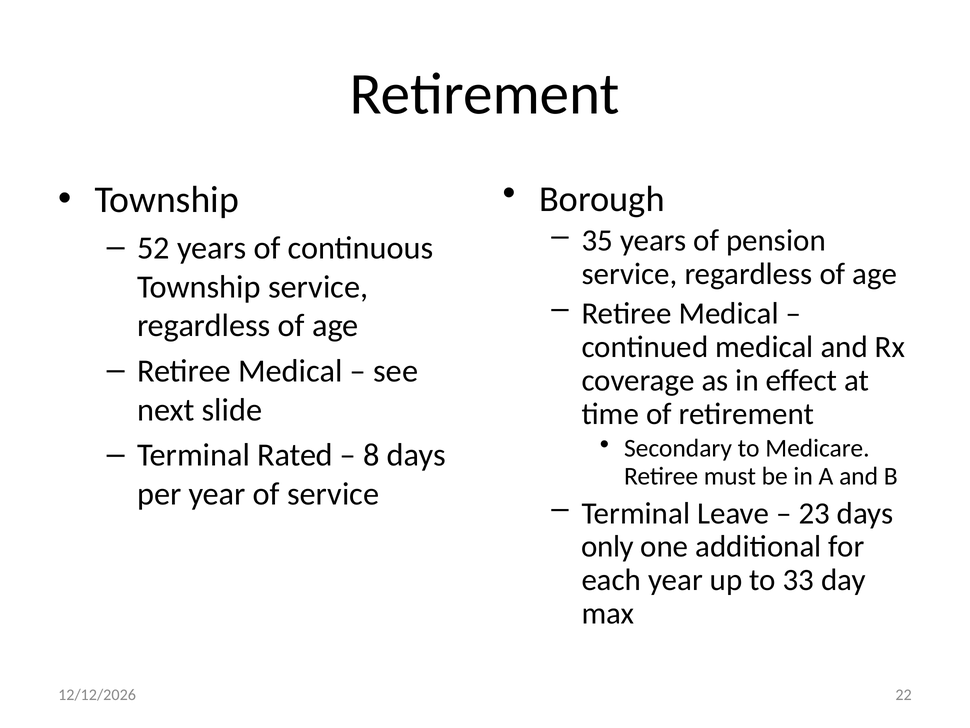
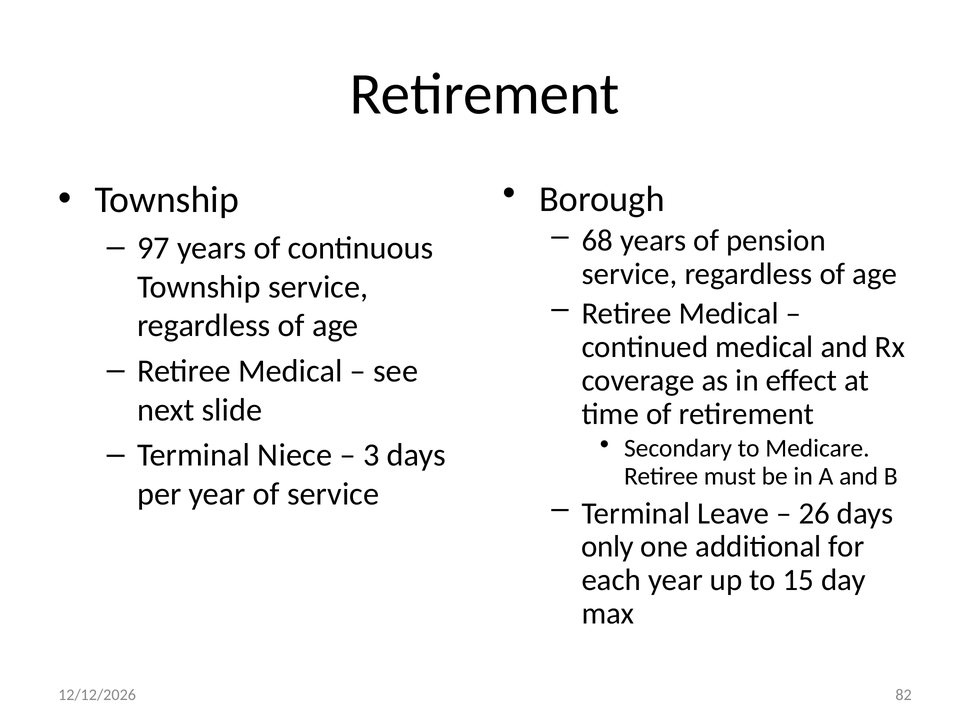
35: 35 -> 68 (597, 240)
52: 52 -> 97 (153, 248)
Rated: Rated -> Niece (295, 455)
8: 8 -> 3 (371, 455)
23: 23 -> 26 (814, 513)
33: 33 -> 15 (798, 580)
22: 22 -> 82 (904, 695)
